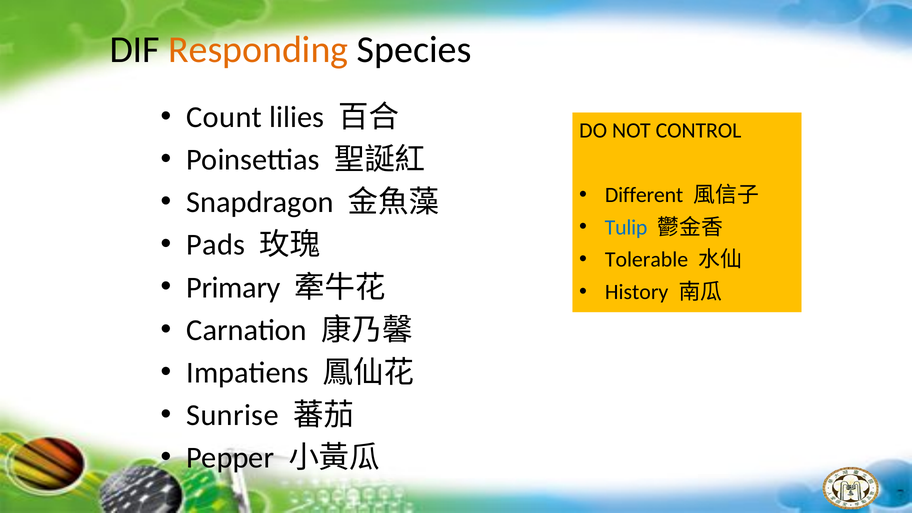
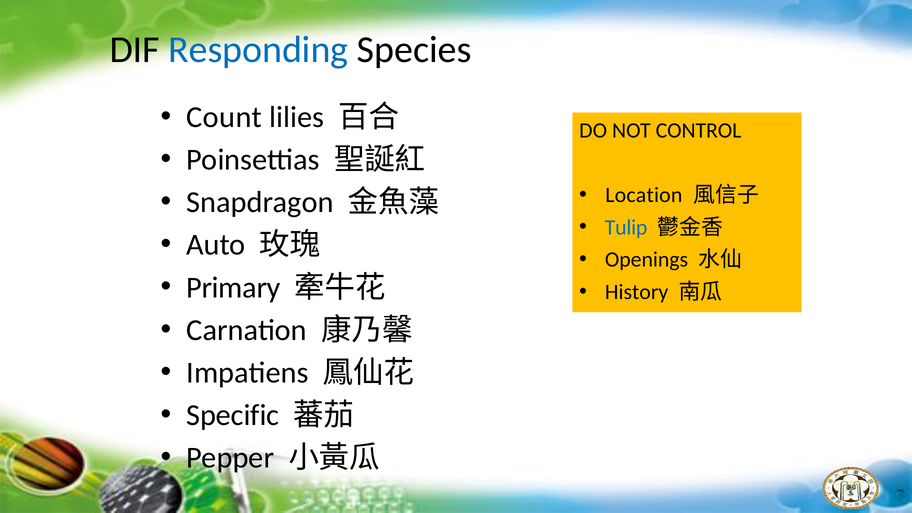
Responding colour: orange -> blue (258, 50)
Different: Different -> Location (644, 195)
Pads: Pads -> Auto (216, 245)
Tolerable: Tolerable -> Openings (647, 260)
Sunrise: Sunrise -> Specific (233, 415)
